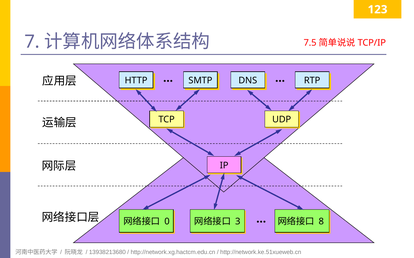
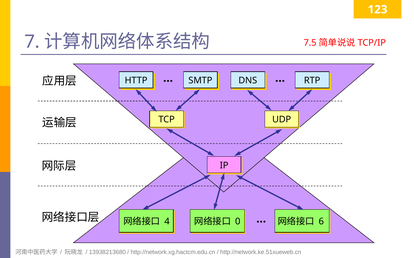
0: 0 -> 4 (167, 222)
3: 3 -> 0 (238, 222)
8: 8 -> 6 (321, 222)
